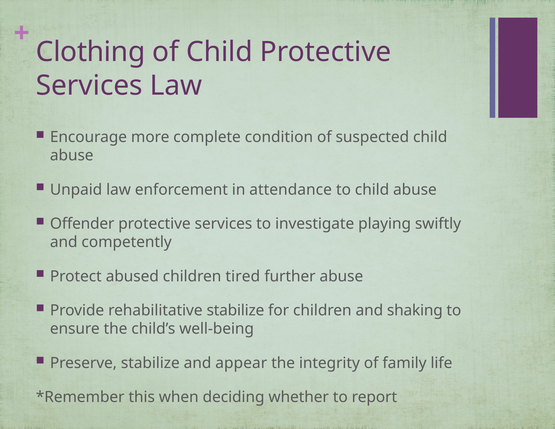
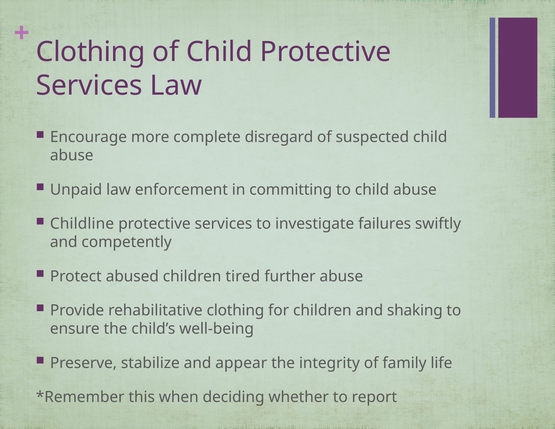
condition: condition -> disregard (279, 137)
attendance: attendance -> committing (291, 190)
Offender: Offender -> Childline (82, 224)
playing: playing -> failures (385, 224)
rehabilitative stabilize: stabilize -> clothing (235, 310)
